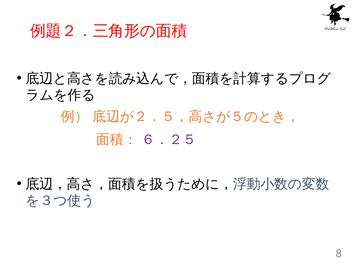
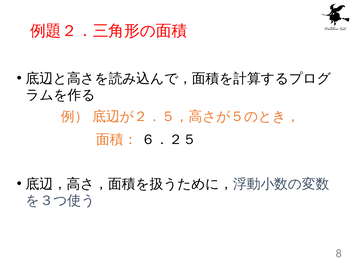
６．２５ colour: purple -> black (169, 140)
